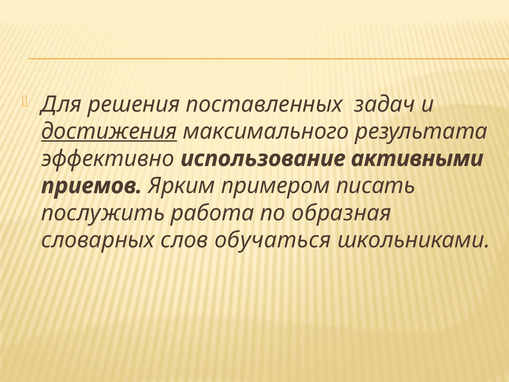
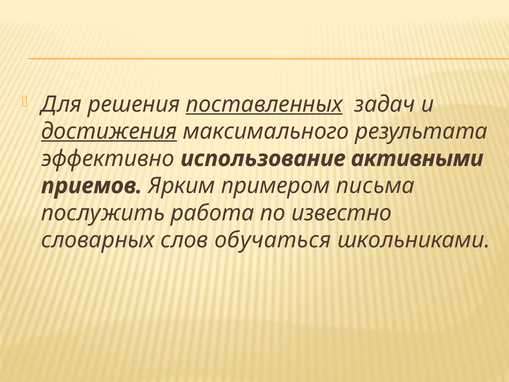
поставленных underline: none -> present (264, 104)
писать: писать -> письма (376, 186)
образная: образная -> известно (342, 213)
